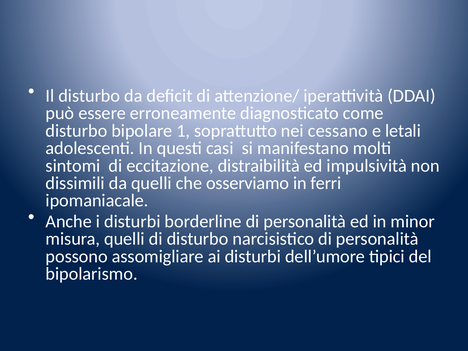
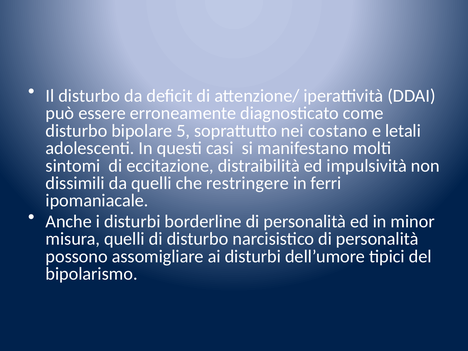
1: 1 -> 5 (183, 131)
cessano: cessano -> costano (338, 131)
osserviamo: osserviamo -> restringere (248, 183)
